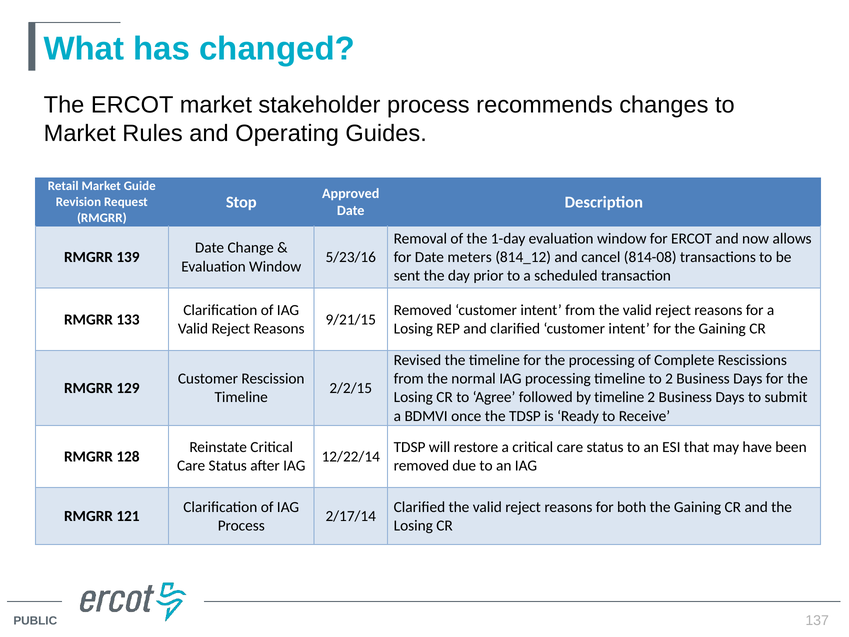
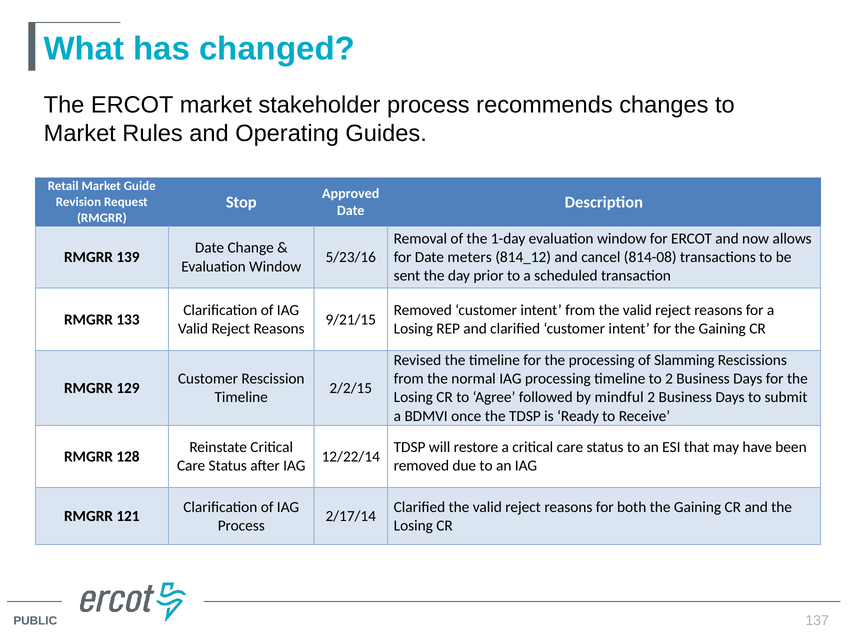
Complete: Complete -> Slamming (684, 360)
by timeline: timeline -> mindful (619, 397)
